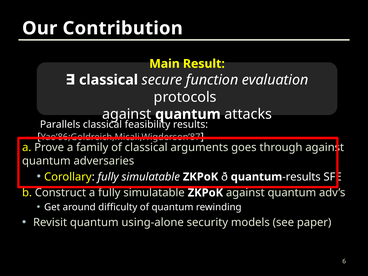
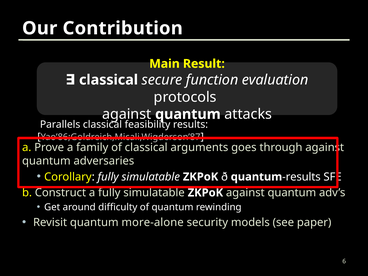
using-alone: using-alone -> more-alone (153, 222)
